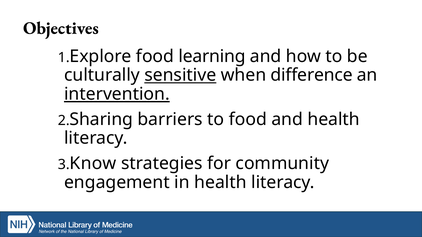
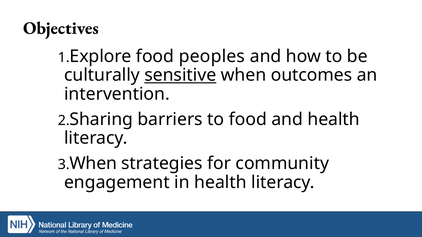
learning: learning -> peoples (212, 56)
difference: difference -> outcomes (312, 75)
intervention underline: present -> none (117, 94)
Know: Know -> When (93, 164)
